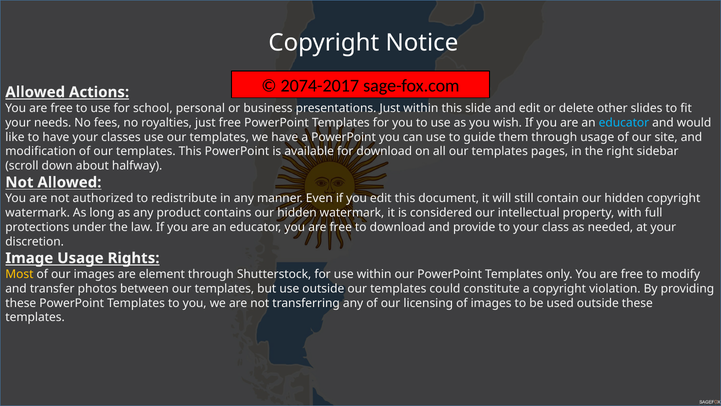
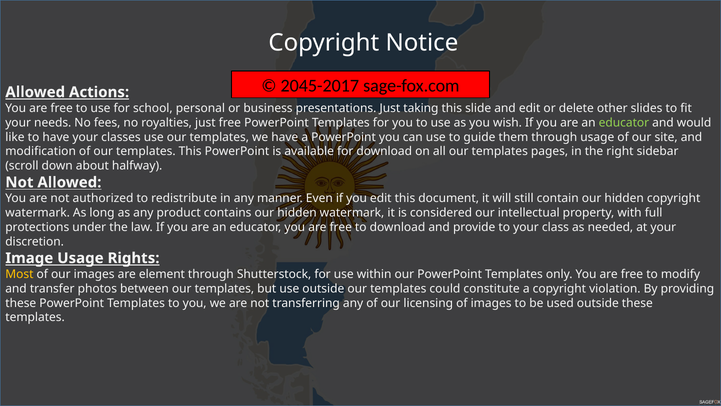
2074-2017: 2074-2017 -> 2045-2017 (320, 86)
Just within: within -> taking (421, 108)
educator colour: light blue -> light green (624, 123)
